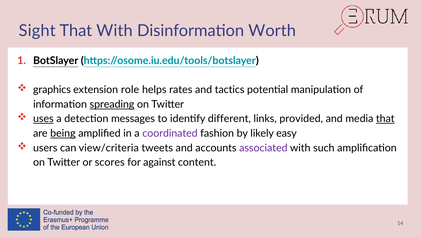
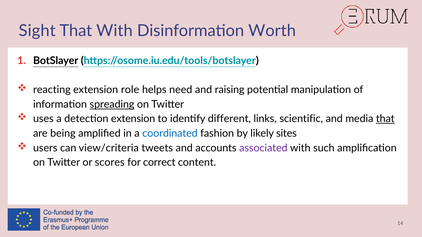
graphics: graphics -> reacting (52, 90)
rates: rates -> need (181, 90)
tactics: tactics -> raising (230, 90)
uses underline: present -> none (43, 119)
detection messages: messages -> extension (133, 119)
provided: provided -> scientific (301, 119)
being underline: present -> none (63, 134)
coordinated colour: purple -> blue (170, 134)
easy: easy -> sites (286, 134)
against: against -> correct (159, 163)
